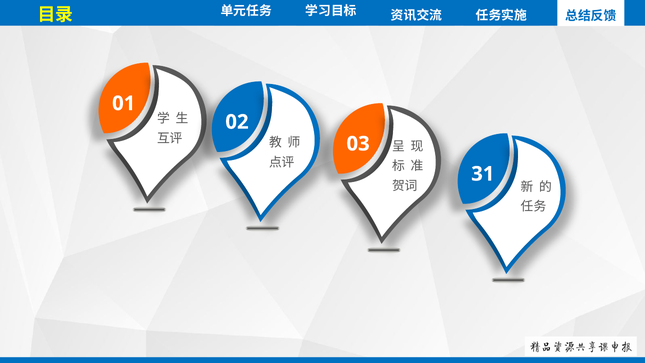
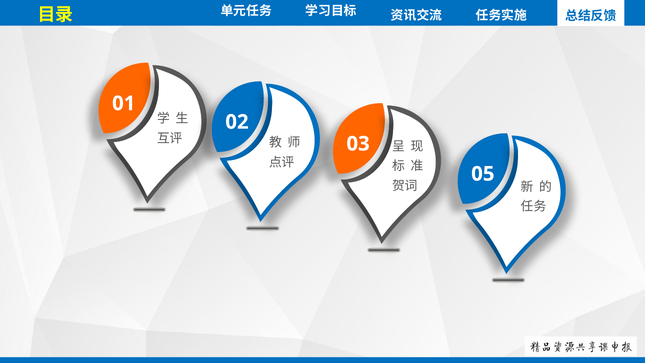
31: 31 -> 05 (483, 174)
